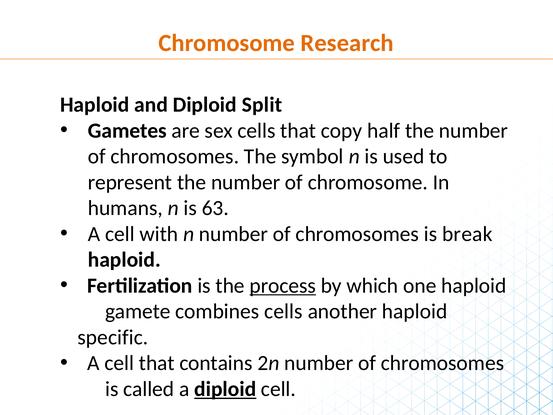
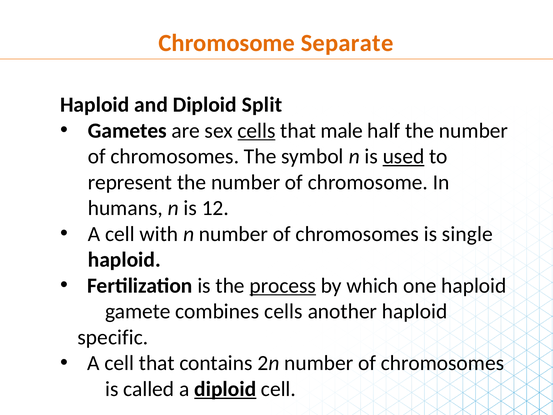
Research: Research -> Separate (347, 43)
cells underline: none -> present (257, 130)
copy: copy -> male (342, 130)
used underline: none -> present (403, 156)
63: 63 -> 12 (215, 208)
break: break -> single (467, 234)
